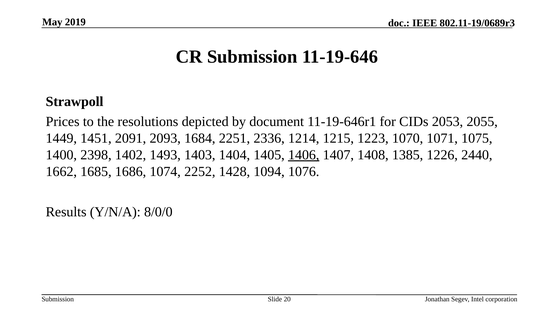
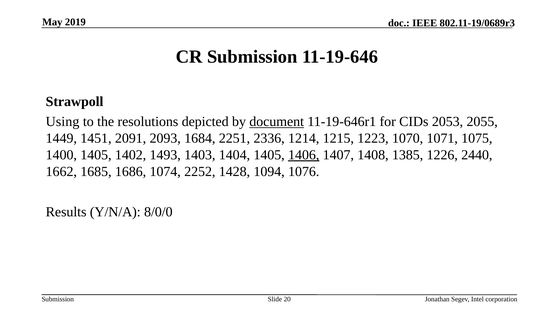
Prices: Prices -> Using (63, 121)
document underline: none -> present (277, 121)
1400 2398: 2398 -> 1405 (96, 155)
